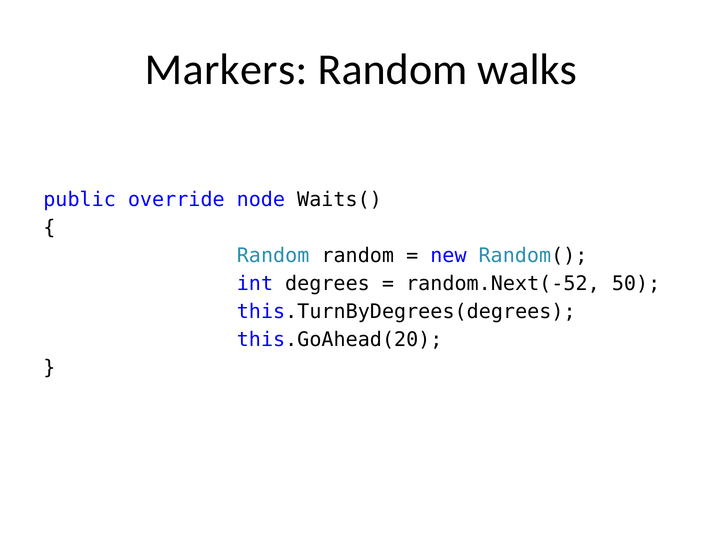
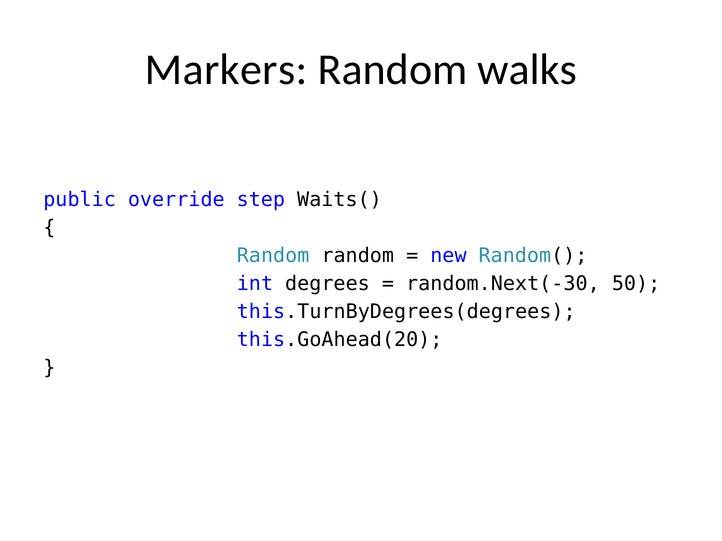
node: node -> step (261, 200)
random.Next(-52: random.Next(-52 -> random.Next(-30 (503, 284)
